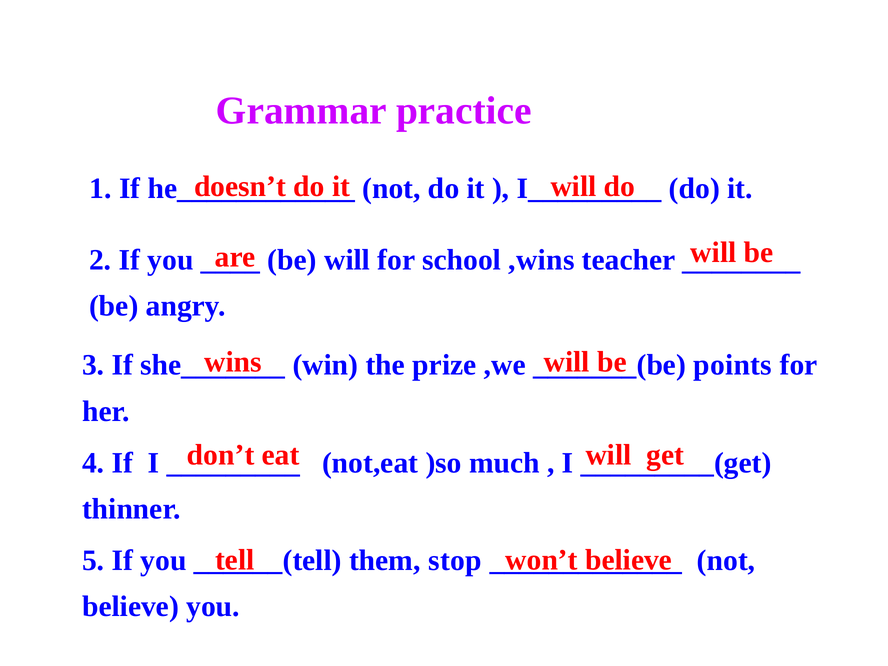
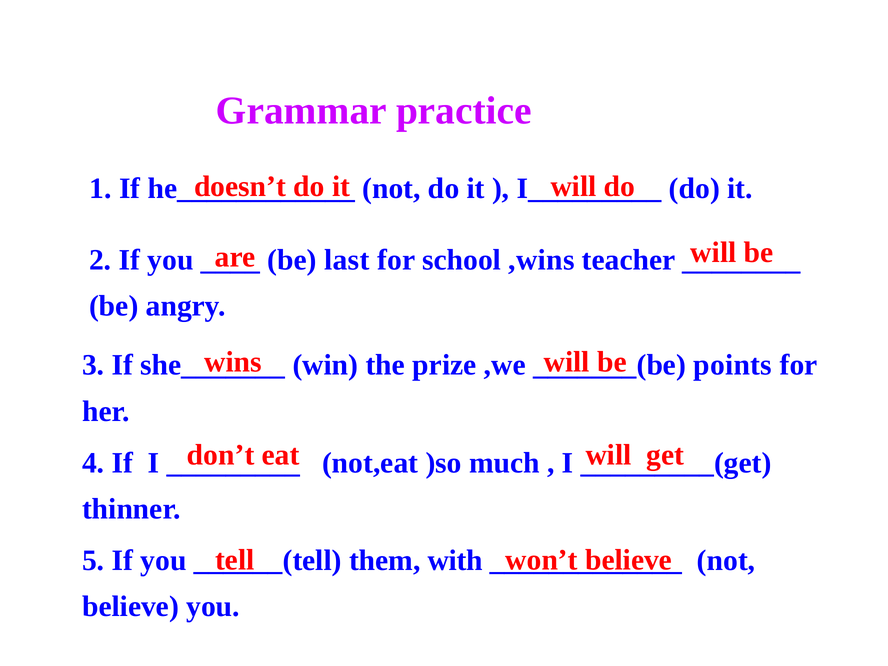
be will: will -> last (347, 260)
stop: stop -> with (455, 560)
